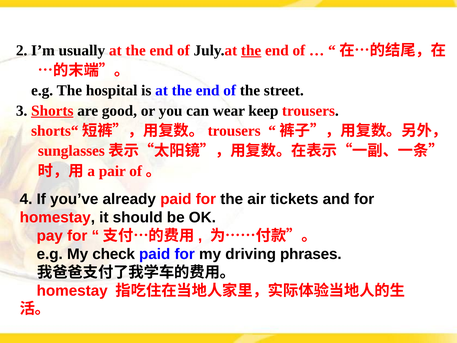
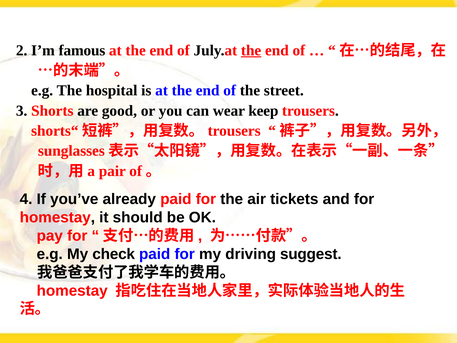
usually: usually -> famous (82, 50)
Shorts underline: present -> none (52, 111)
phrases: phrases -> suggest (311, 254)
